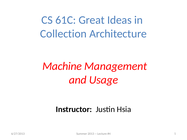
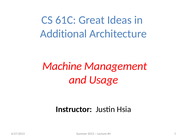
Collection: Collection -> Additional (63, 34)
